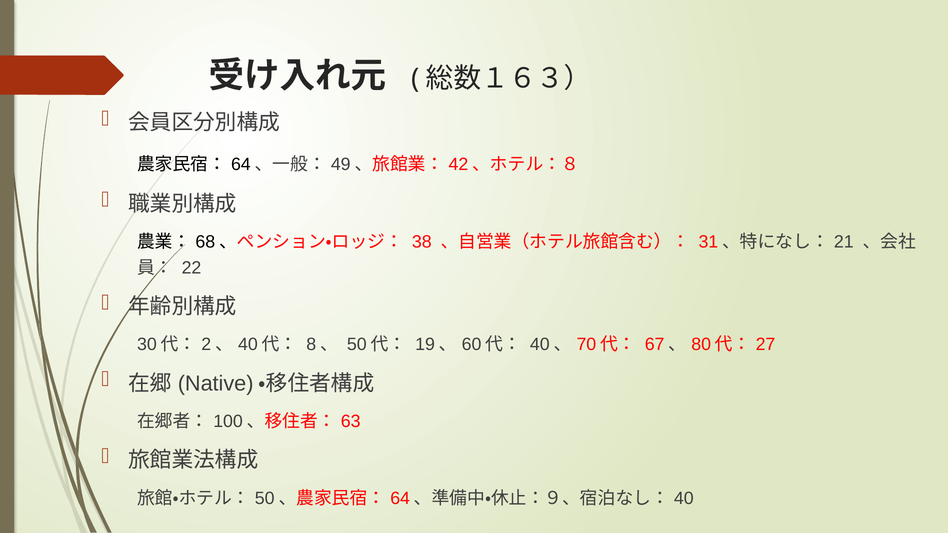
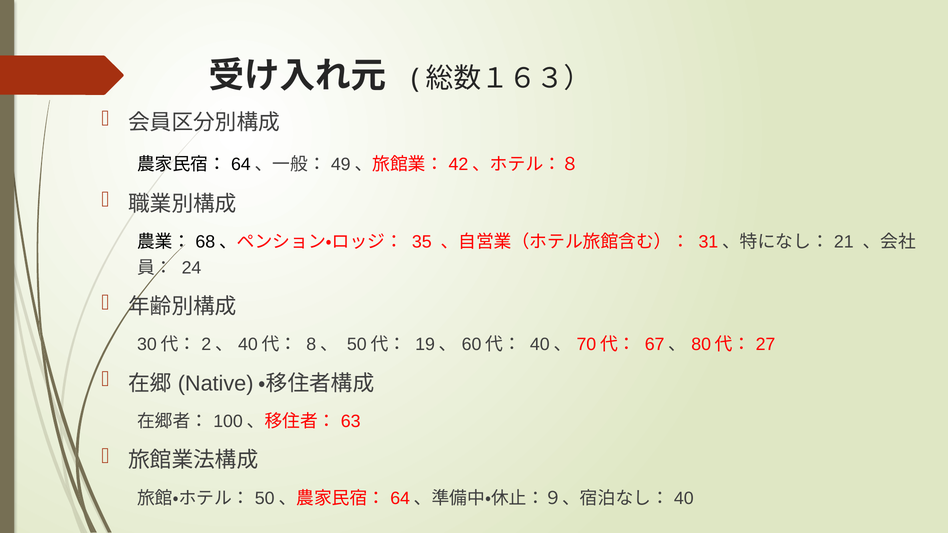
38: 38 -> 35 (422, 242)
22: 22 -> 24 (192, 268)
